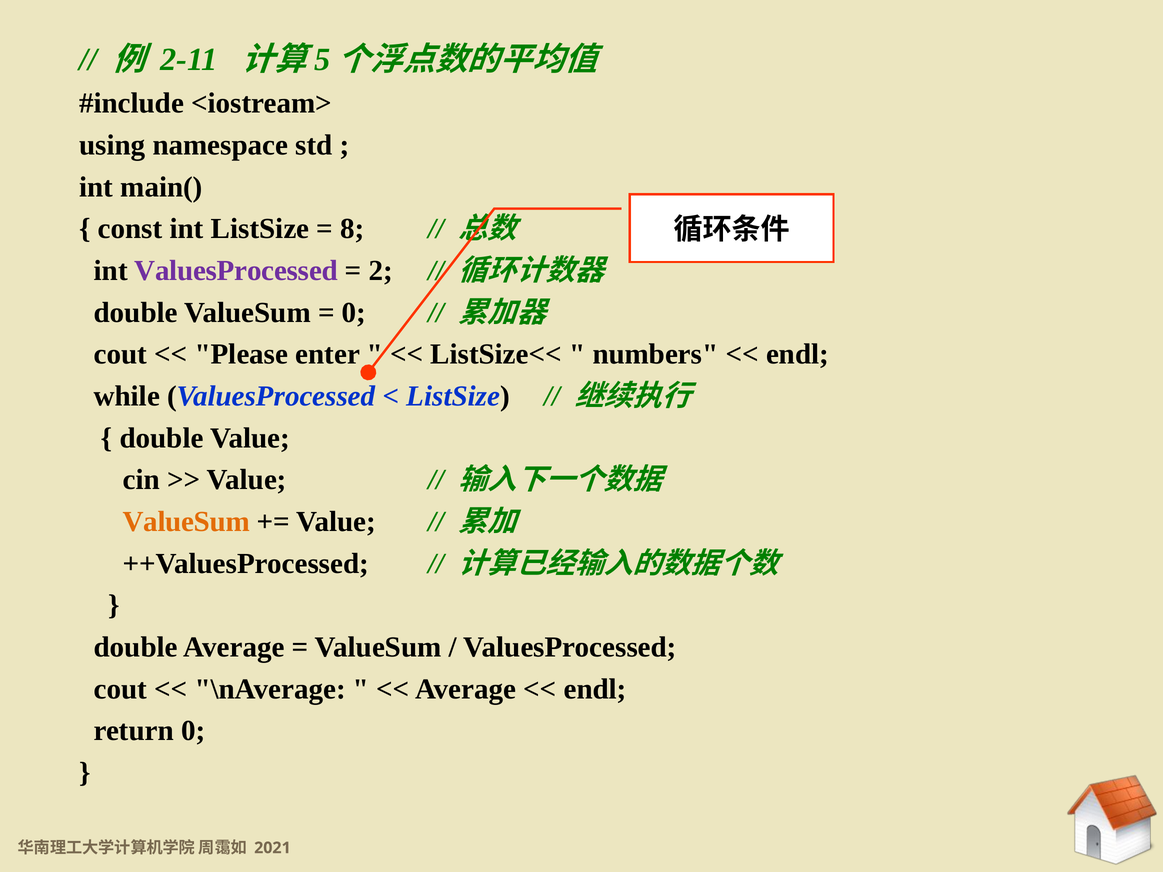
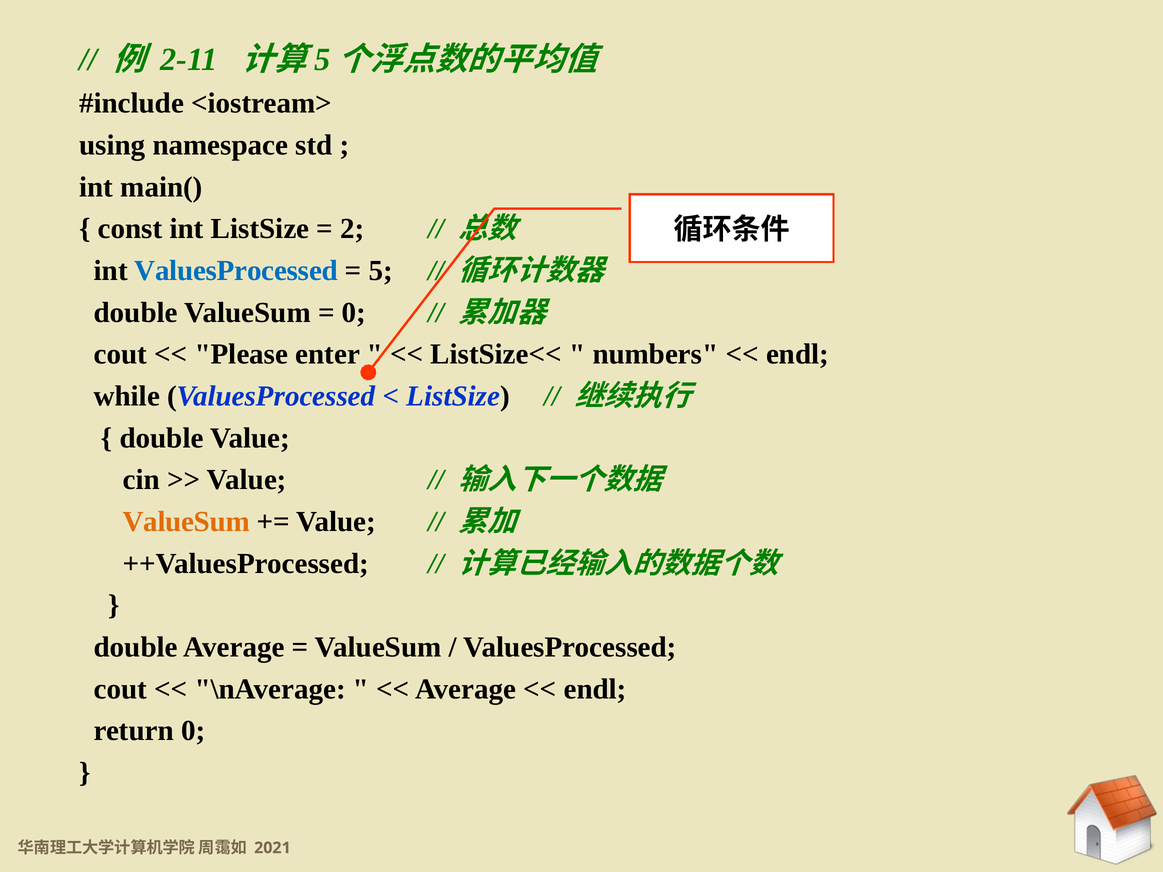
8: 8 -> 2 (352, 229)
ValuesProcessed colour: purple -> blue (236, 271)
2: 2 -> 5 (381, 271)
